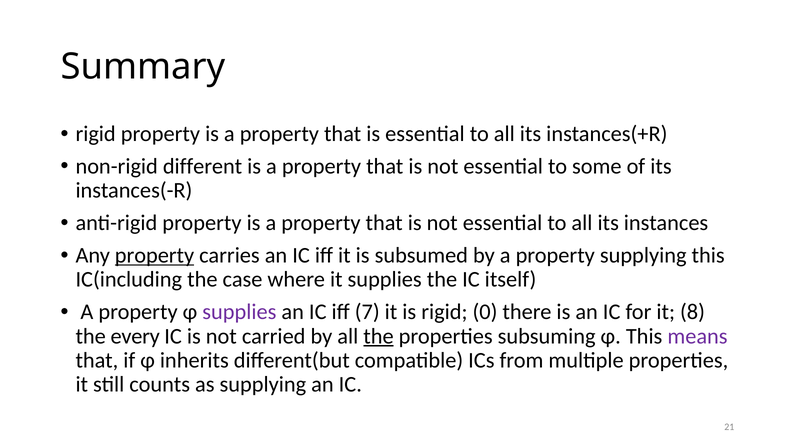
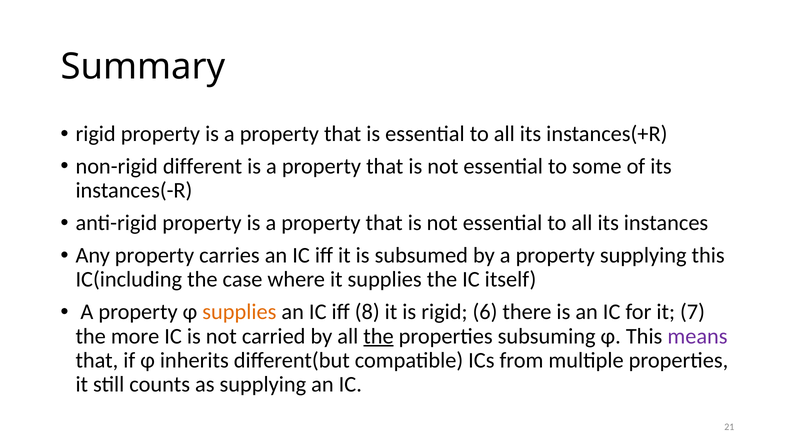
property underline: present -> none (155, 256)
supplies colour: purple -> orange (239, 312)
7: 7 -> 8 (367, 312)
0: 0 -> 6 (485, 312)
8: 8 -> 7 (693, 312)
every: every -> more (135, 336)
